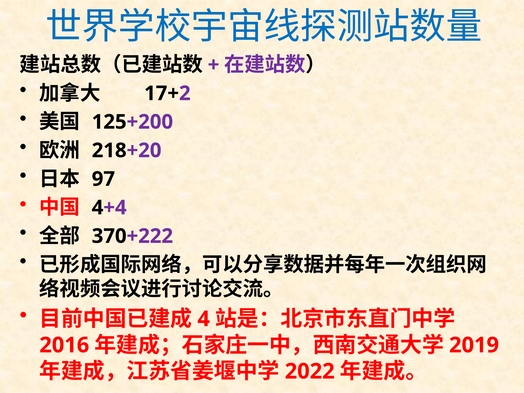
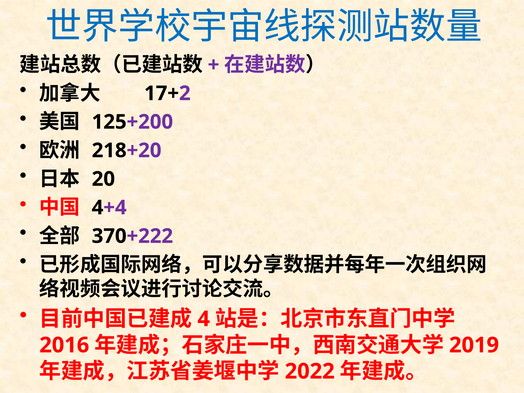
97: 97 -> 20 (103, 179)
